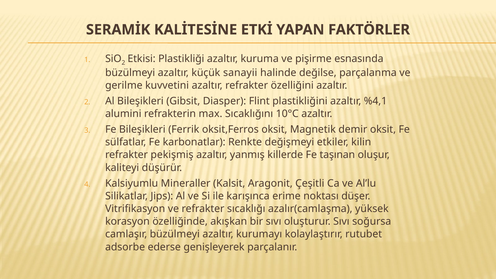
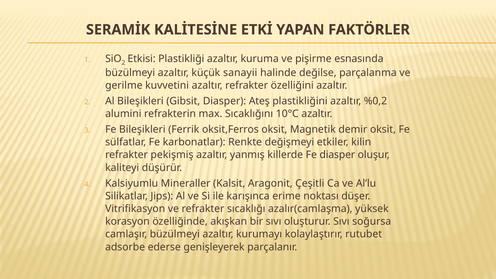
Flint: Flint -> Ateş (259, 101)
%4,1: %4,1 -> %0,2 (375, 101)
Fe taşınan: taşınan -> diasper (337, 155)
